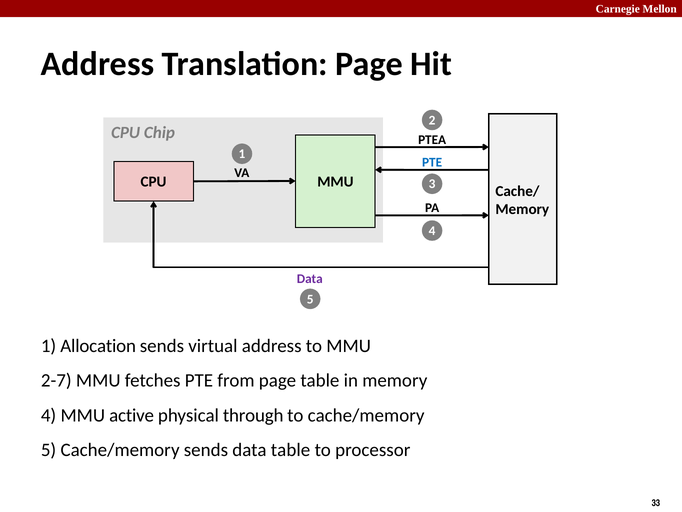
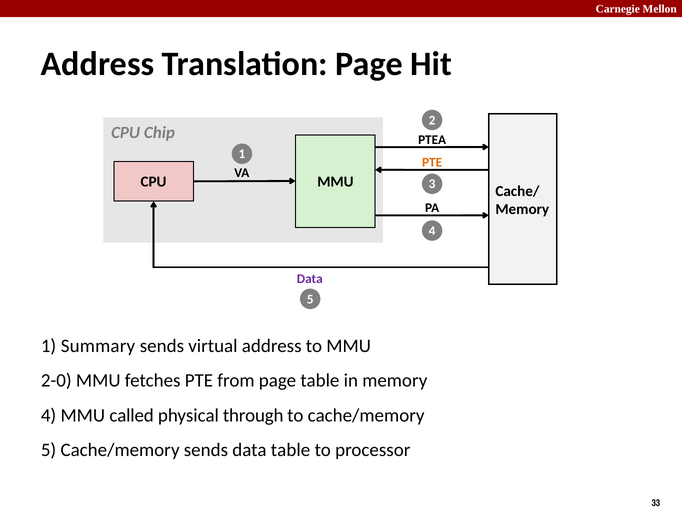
PTE colour: blue -> orange (432, 162)
Allocation: Allocation -> Summary (98, 346)
2-7: 2-7 -> 2-0 (56, 380)
active: active -> called (132, 415)
